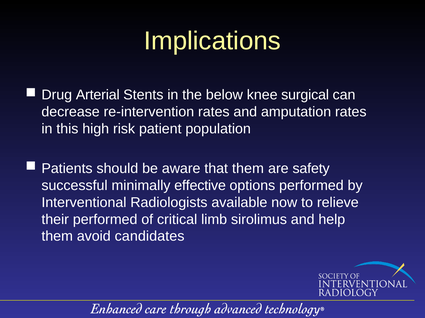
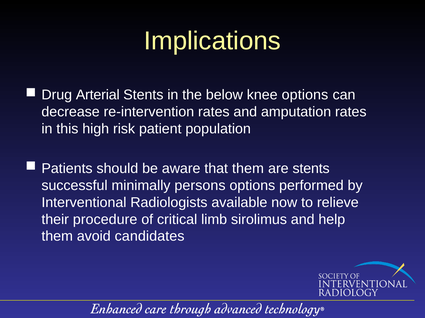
knee surgical: surgical -> options (305, 95)
are safety: safety -> stents (311, 169)
effective: effective -> persons (200, 186)
their performed: performed -> procedure (105, 220)
